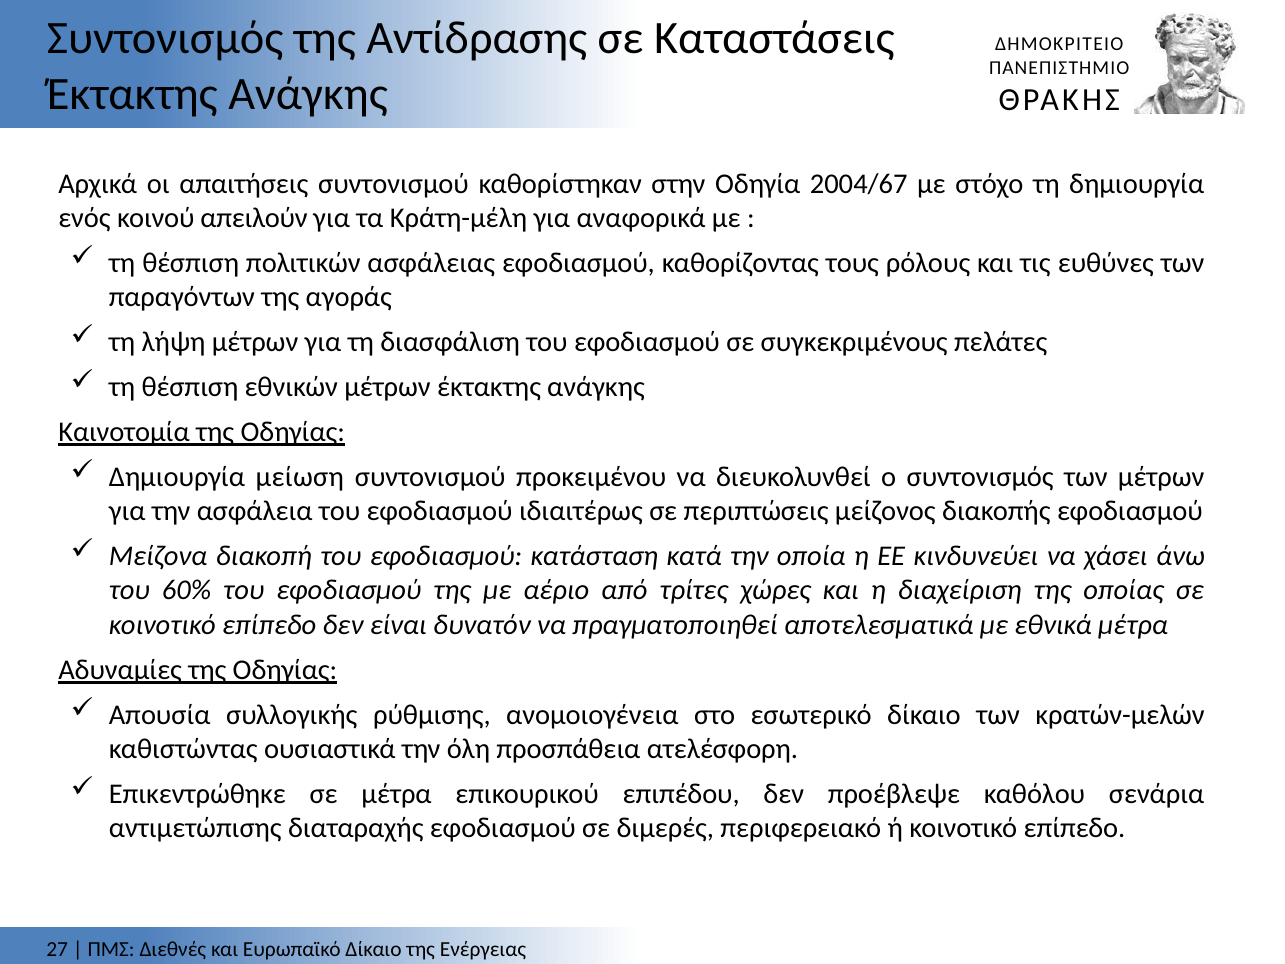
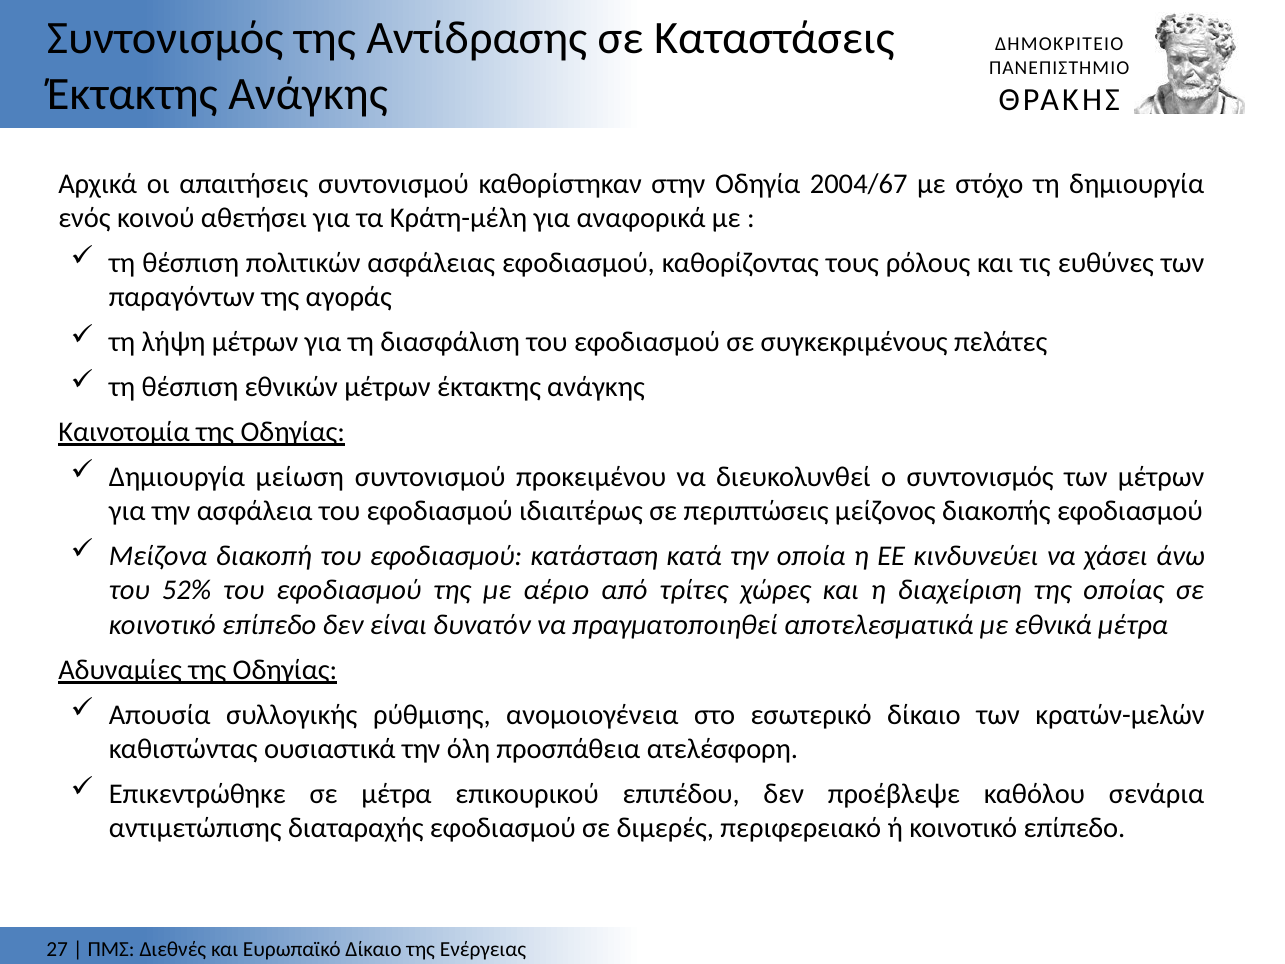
απειλούν: απειλούν -> αθετήσει (254, 218)
60%: 60% -> 52% (187, 590)
